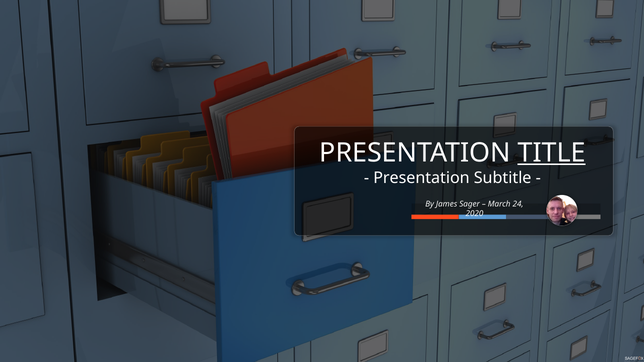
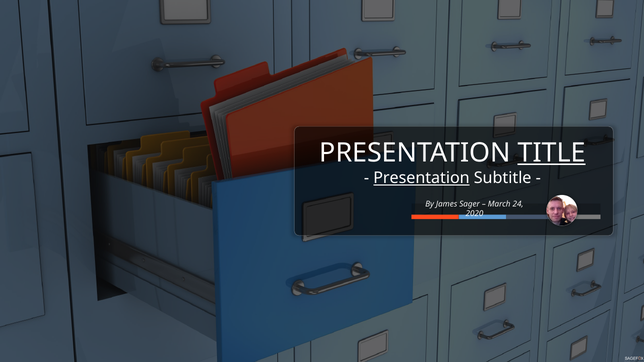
Presentation underline: none -> present (421, 178)
